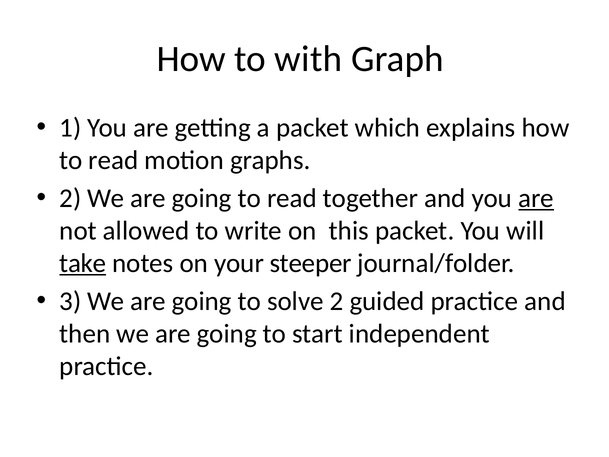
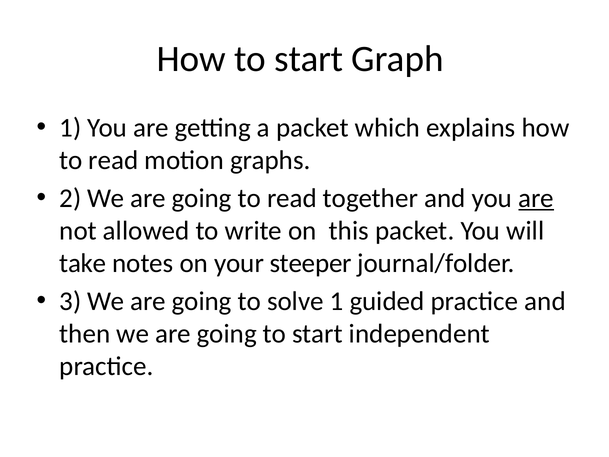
How to with: with -> start (309, 59)
take underline: present -> none (83, 263)
solve 2: 2 -> 1 (337, 301)
